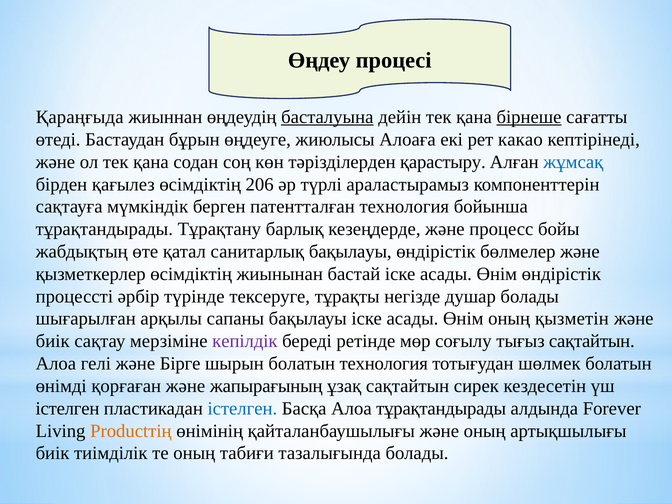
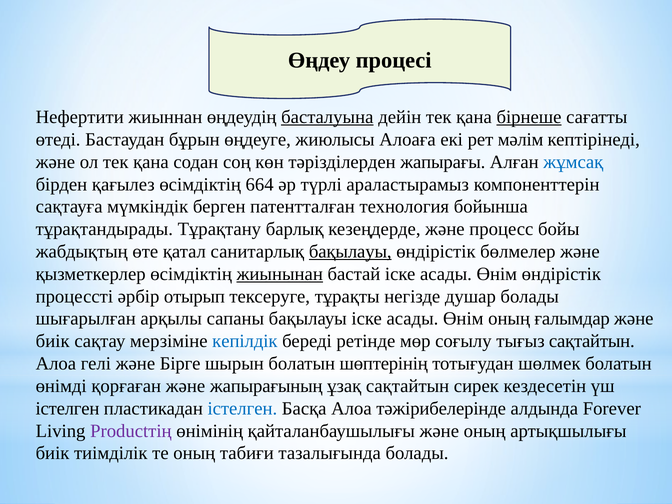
Қараңғыда: Қараңғыда -> Нефертити (80, 117)
какао: какао -> мәлім (521, 140)
қарастыру: қарастыру -> жапырағы (443, 162)
206: 206 -> 664 (260, 184)
бақылауы underline: none -> present (350, 252)
жиынынан underline: none -> present (280, 274)
түрінде: түрінде -> отырып (194, 296)
қызметін: қызметін -> ғалымдар (572, 319)
кепiлдiк colour: purple -> blue (245, 341)
болатын технология: технология -> шөптерінің (384, 364)
Алоа тұрақтандырады: тұрақтандырады -> тәжірибелерінде (441, 408)
Productтiң colour: orange -> purple (131, 431)
